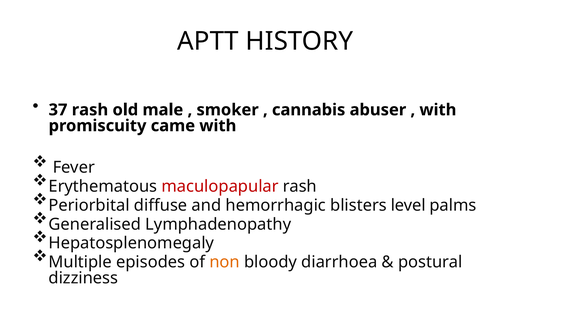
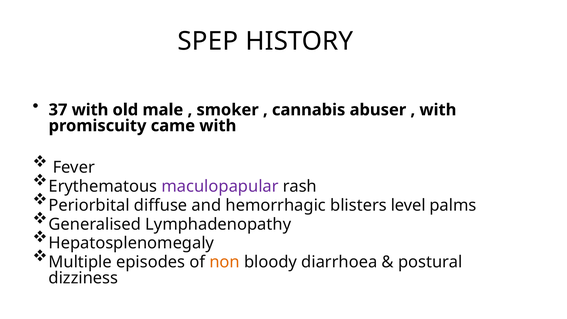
APTT: APTT -> SPEP (208, 41)
37 rash: rash -> with (90, 110)
maculopapular colour: red -> purple (220, 186)
